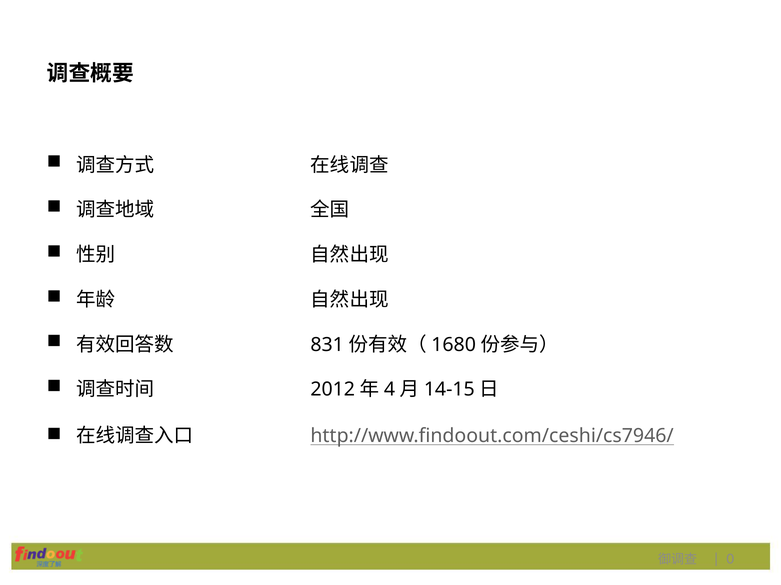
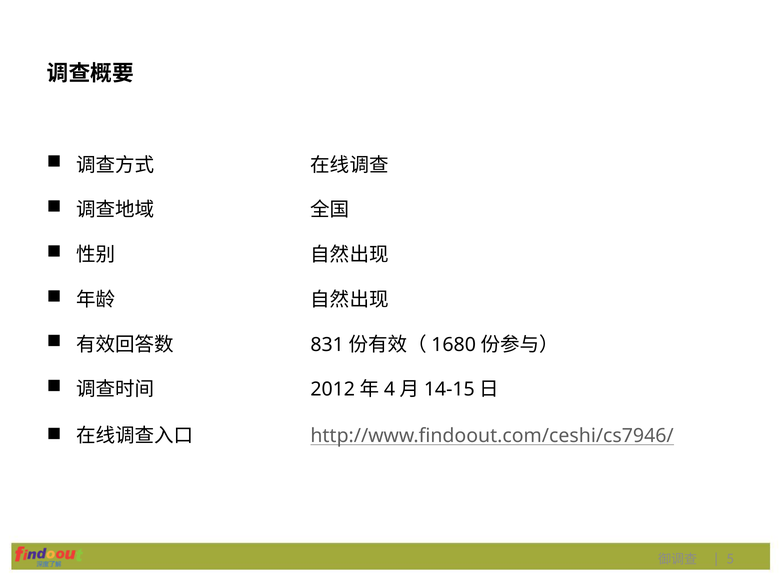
0: 0 -> 5 (730, 559)
